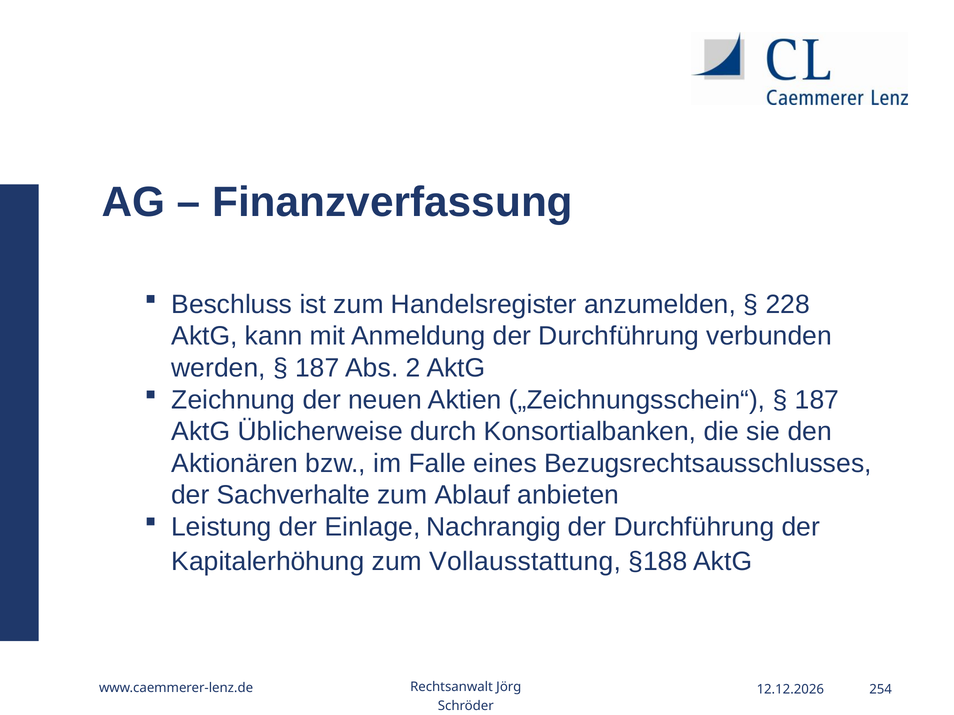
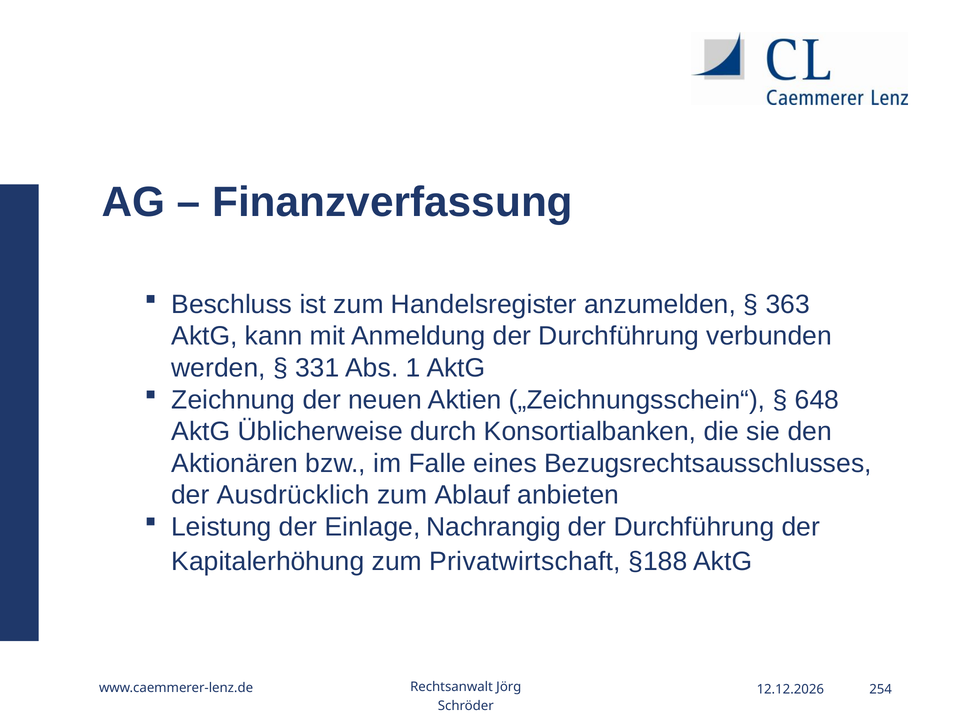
228: 228 -> 363 (788, 305)
187: 187 -> 331 (317, 368)
2: 2 -> 1 (413, 368)
187: 187 -> 648 (817, 400)
Sachverhalte: Sachverhalte -> Ausdrücklich (293, 496)
Vollausstattung: Vollausstattung -> Privatwirtschaft (525, 562)
